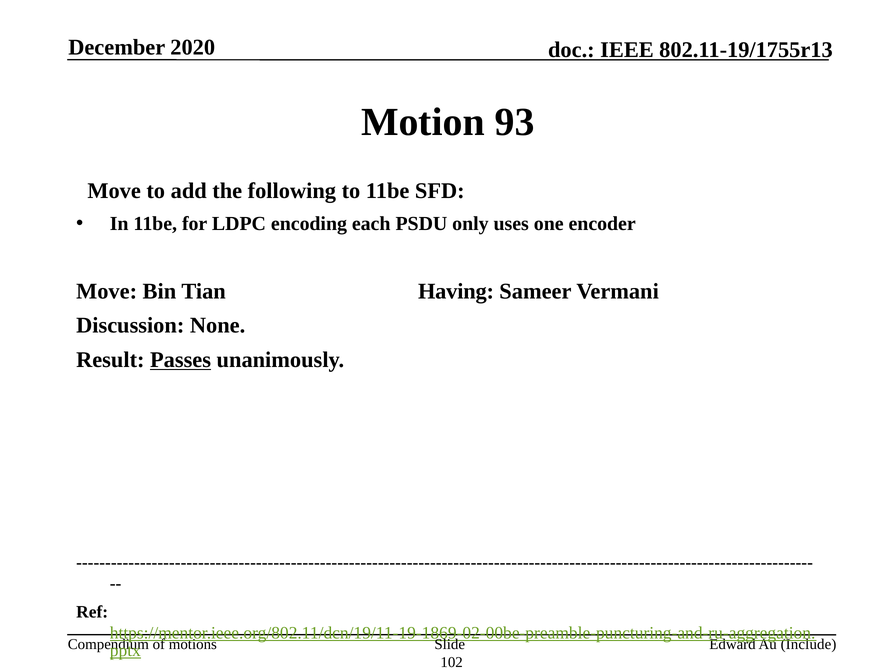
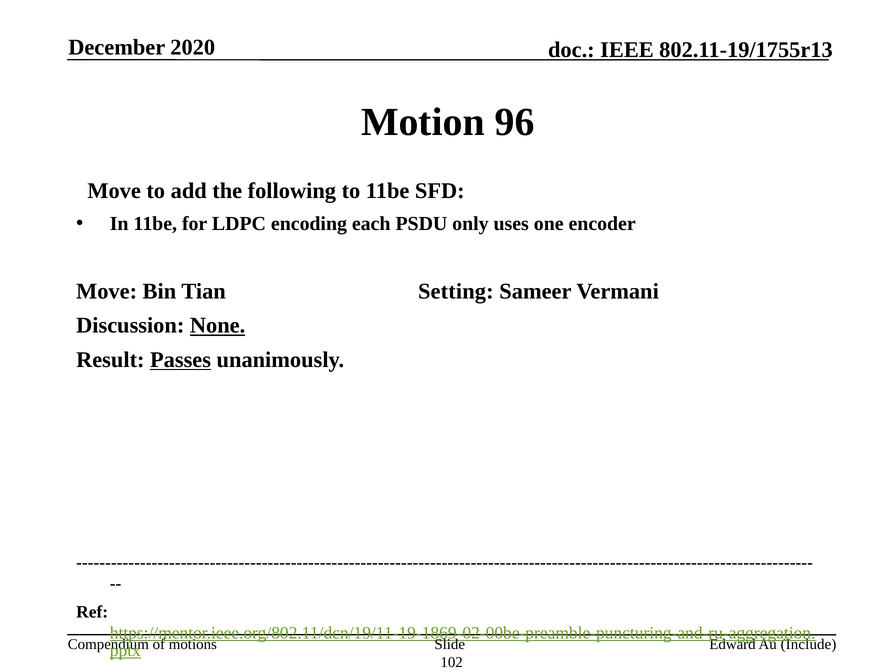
93: 93 -> 96 (515, 122)
Having: Having -> Setting (456, 291)
None underline: none -> present (218, 326)
